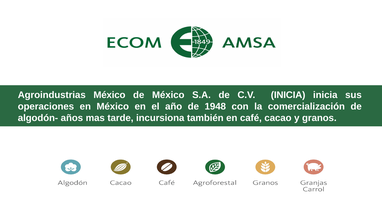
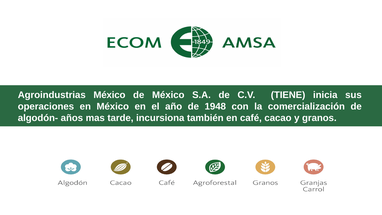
C.V INICIA: INICIA -> TIENE (288, 95)
